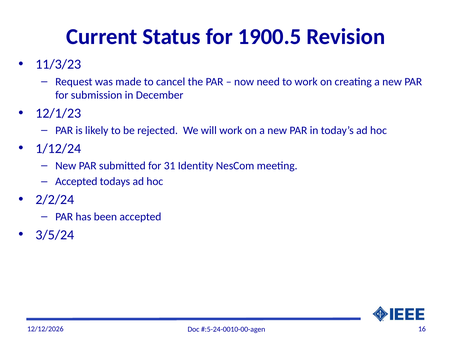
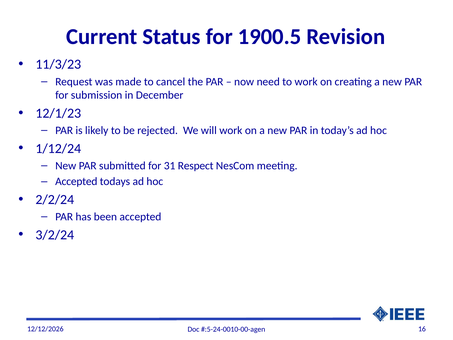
Identity: Identity -> Respect (196, 166)
3/5/24: 3/5/24 -> 3/2/24 (55, 235)
